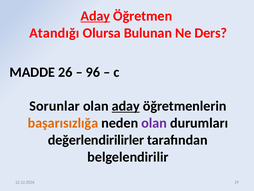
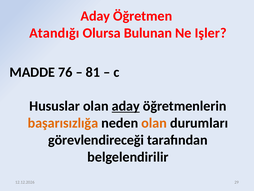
Aday underline: present -> none (95, 16)
Ders: Ders -> Işler (211, 33)
26: 26 -> 76 (65, 72)
96: 96 -> 81 (93, 72)
Sorunlar: Sorunlar -> Hususlar (55, 106)
olan colour: purple -> orange (154, 123)
değerlendirilirler: değerlendirilirler -> görevlendireceği (96, 140)
